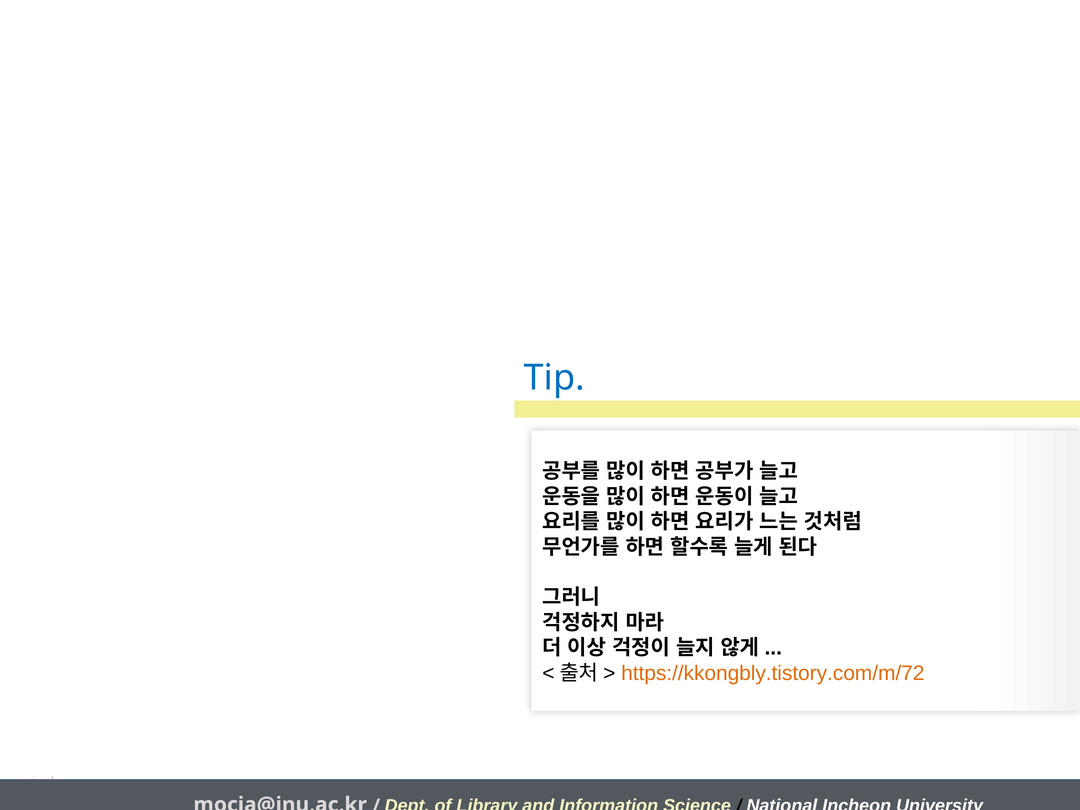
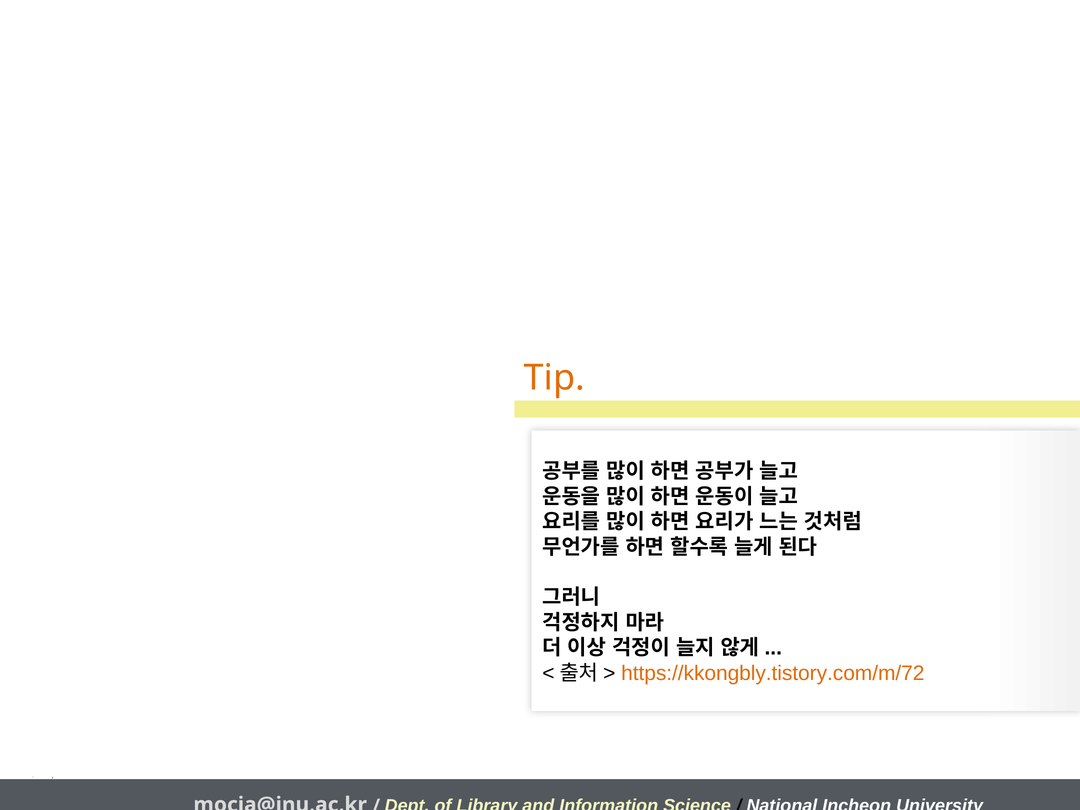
Tip colour: blue -> orange (554, 378)
